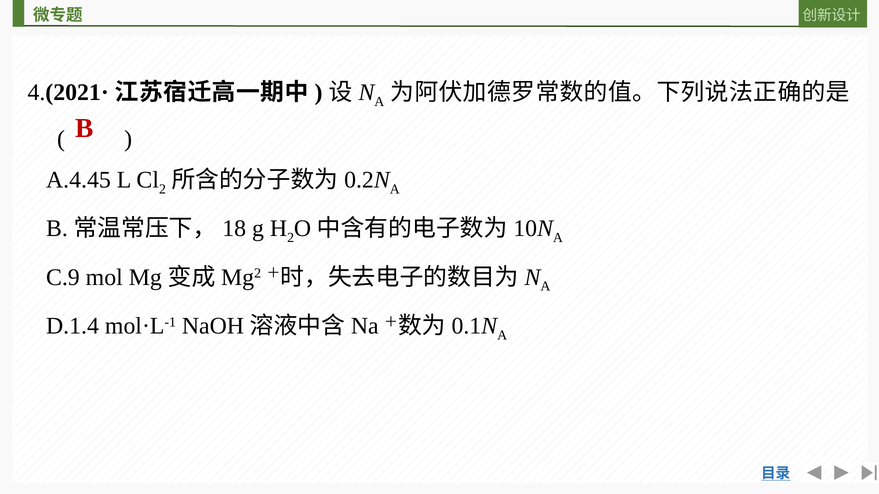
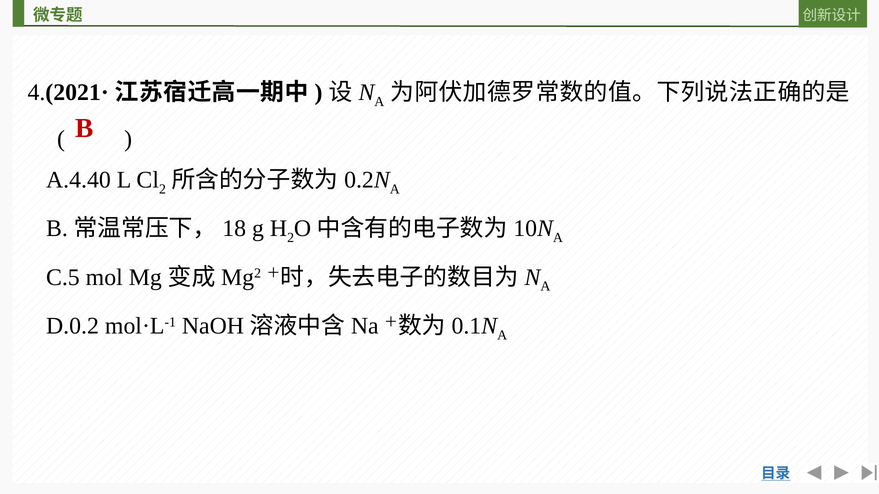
A.4.45: A.4.45 -> A.4.40 (78, 180)
C.9: C.9 -> C.5 (63, 278)
D.1.4: D.1.4 -> D.0.2 (72, 326)
